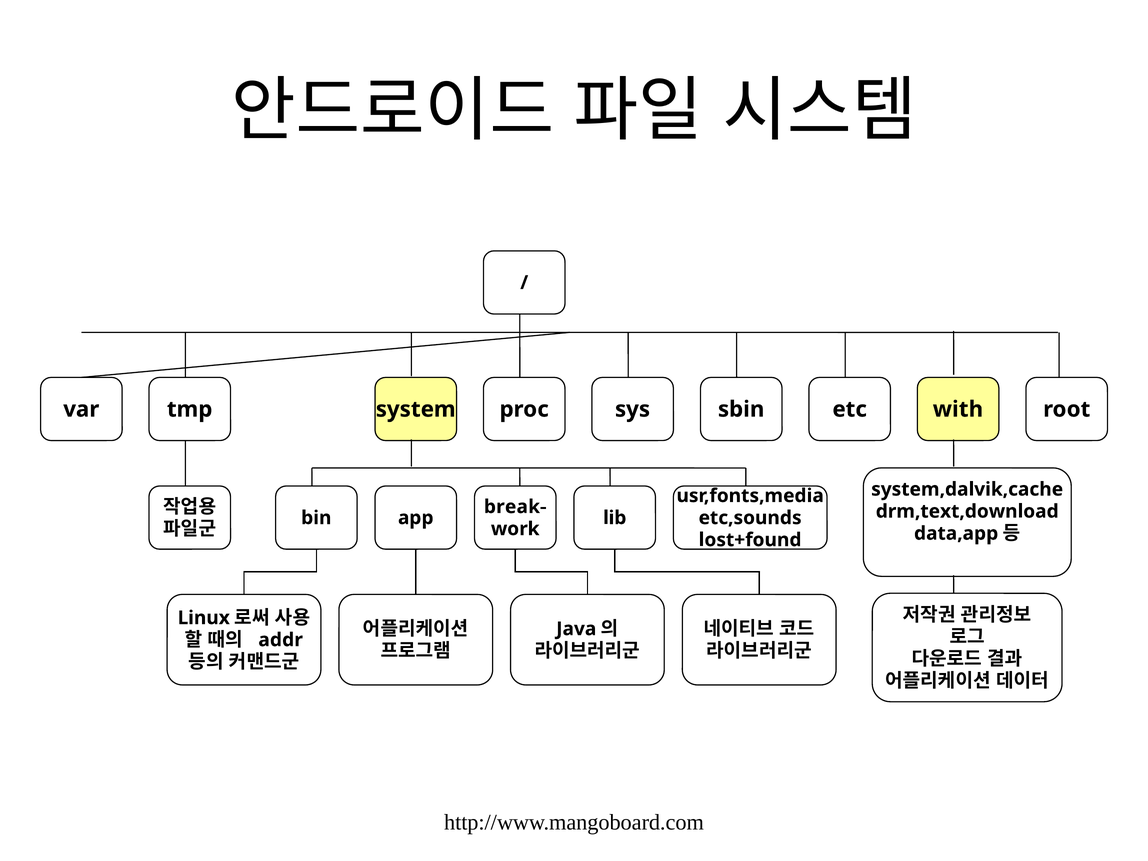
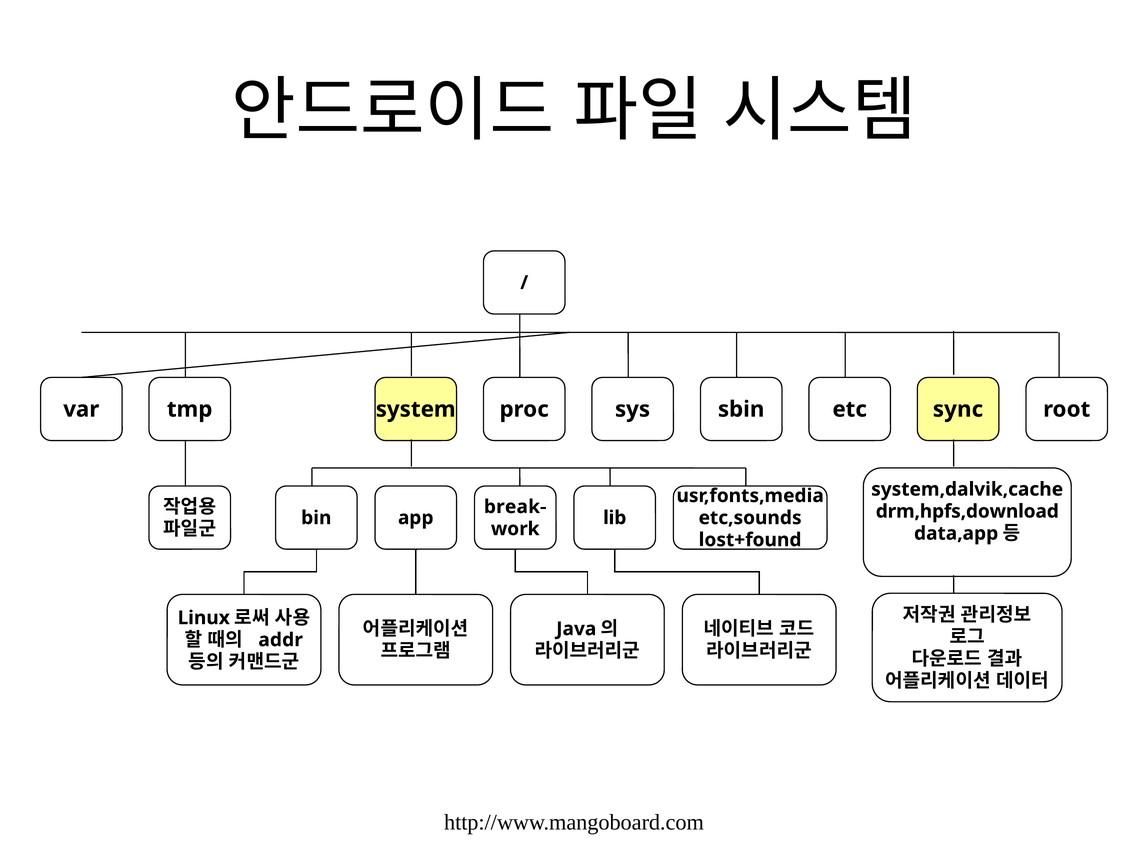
with: with -> sync (958, 409)
drm,text,download: drm,text,download -> drm,hpfs,download (967, 511)
